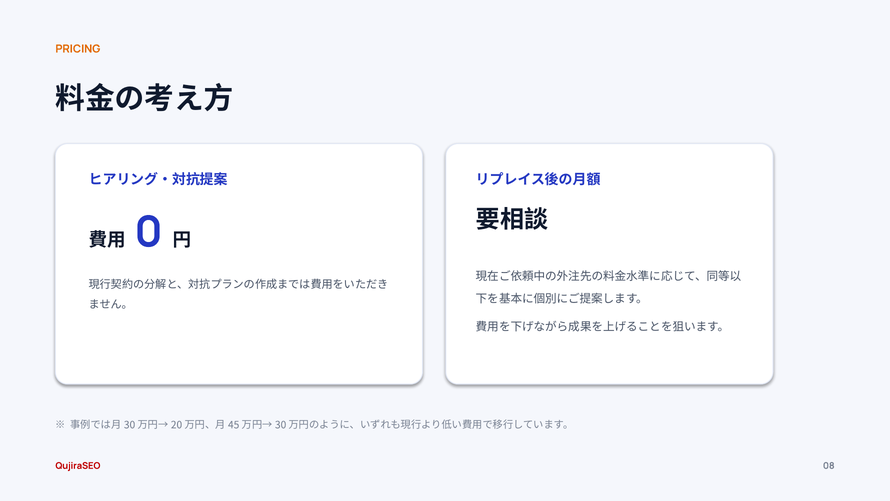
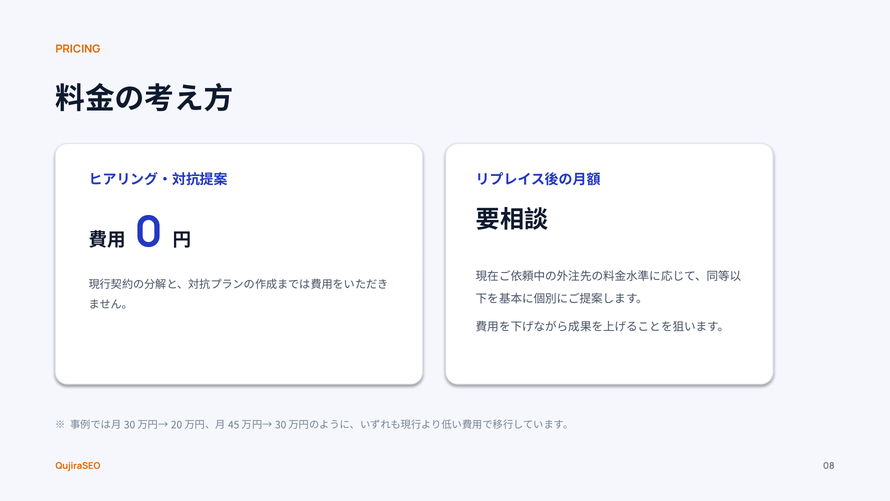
QujiraSEO colour: red -> orange (78, 465)
